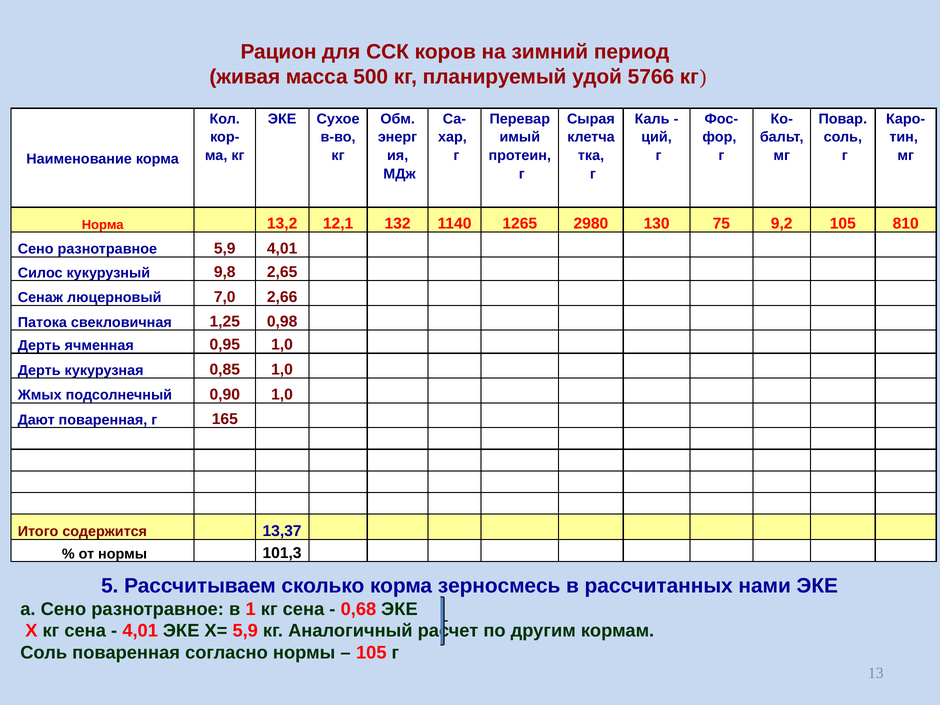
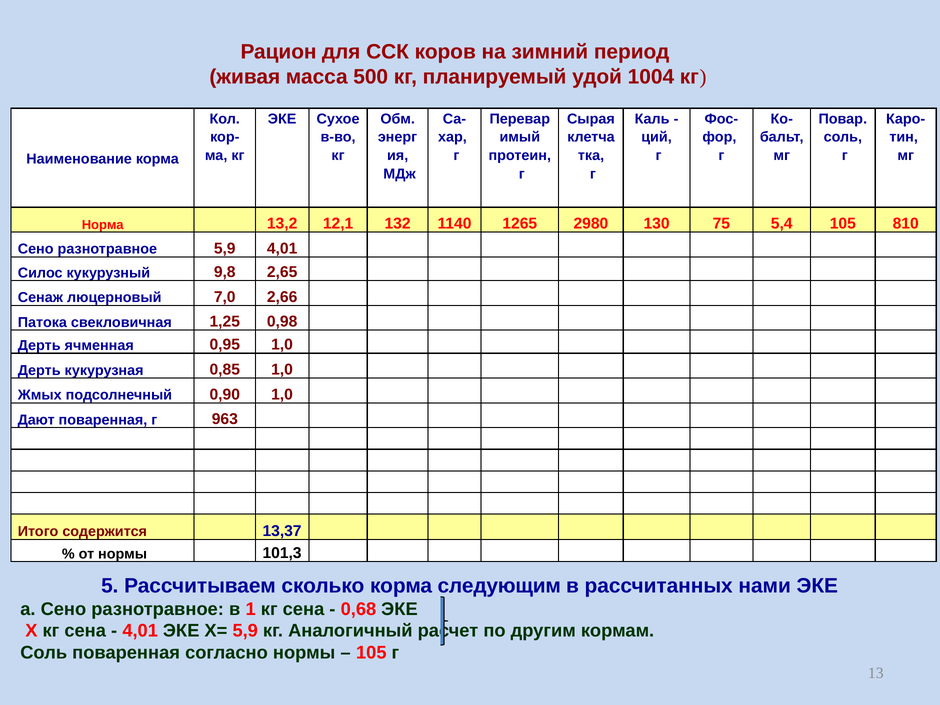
5766: 5766 -> 1004 (651, 77)
9,2: 9,2 -> 5,4 (782, 224)
165: 165 -> 963 (225, 419)
зерносмесь: зерносмесь -> следующим (499, 586)
